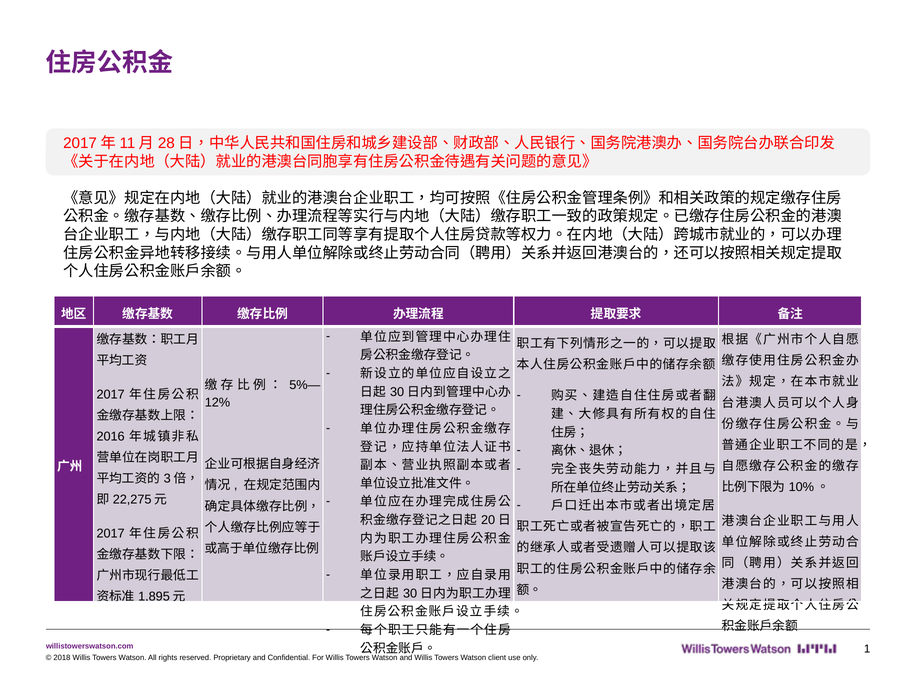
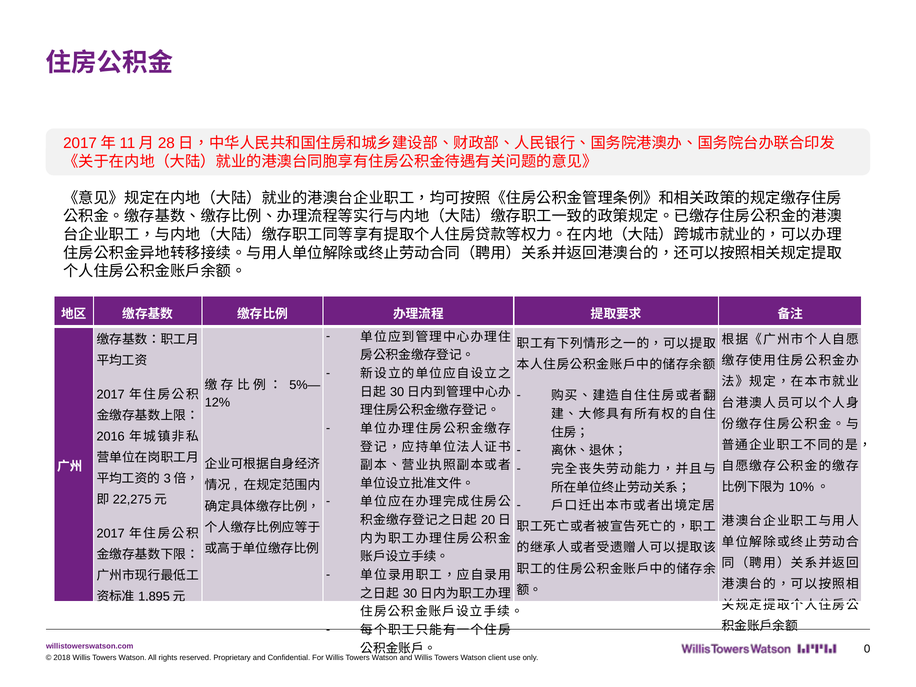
1: 1 -> 0 (867, 649)
